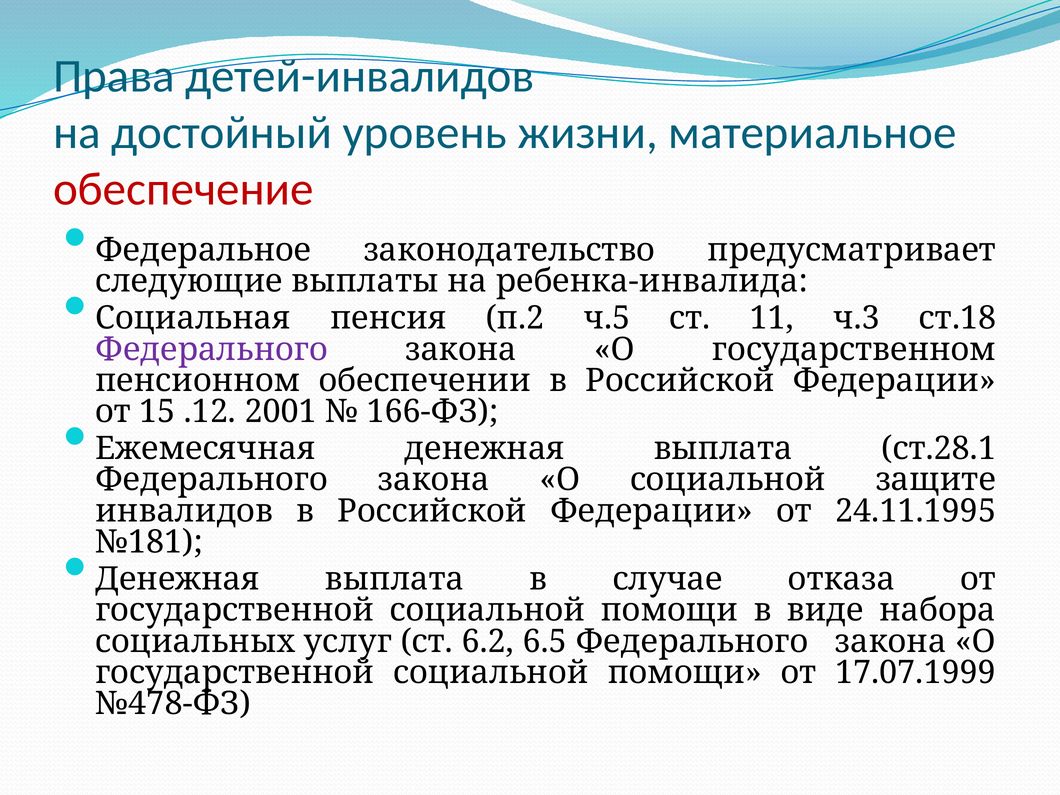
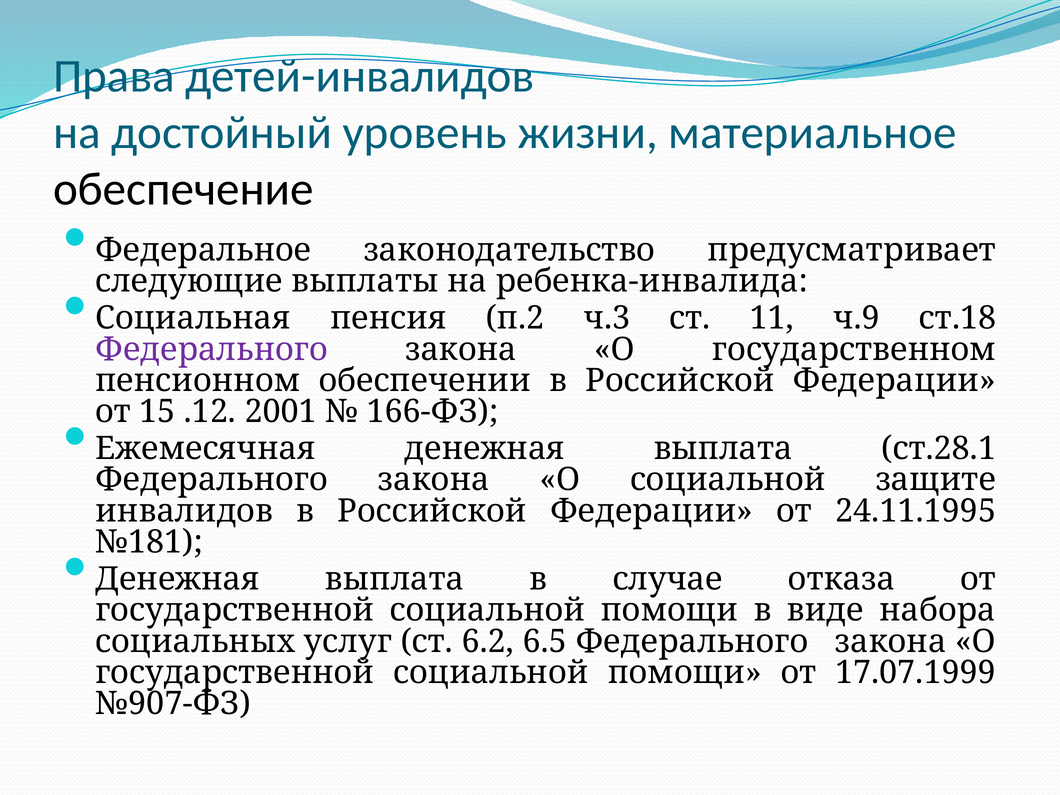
обеспечение colour: red -> black (183, 189)
ч.5: ч.5 -> ч.3 (607, 318)
ч.3: ч.3 -> ч.9 (856, 318)
№478-ФЗ: №478-ФЗ -> №907-ФЗ (173, 704)
